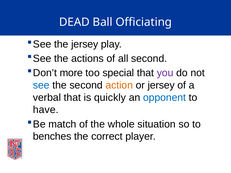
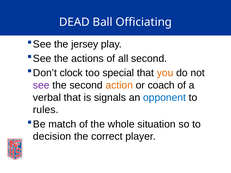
more: more -> clock (71, 73)
you colour: purple -> orange (165, 73)
see colour: blue -> purple (41, 85)
or jersey: jersey -> coach (161, 85)
quickly: quickly -> signals (110, 98)
have: have -> rules (46, 110)
benches: benches -> decision (52, 137)
